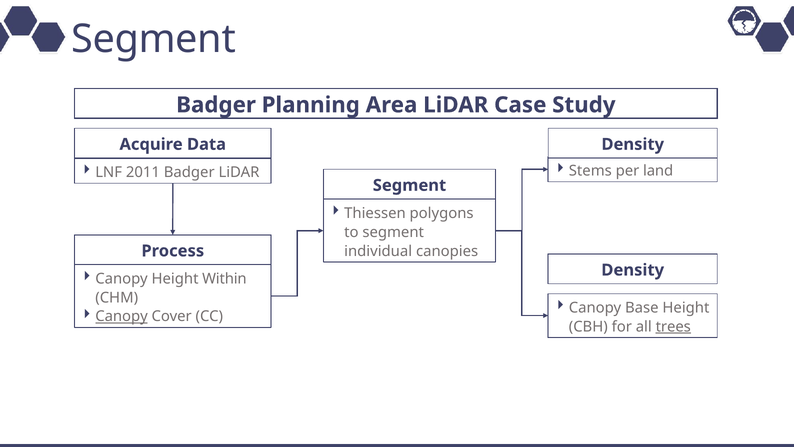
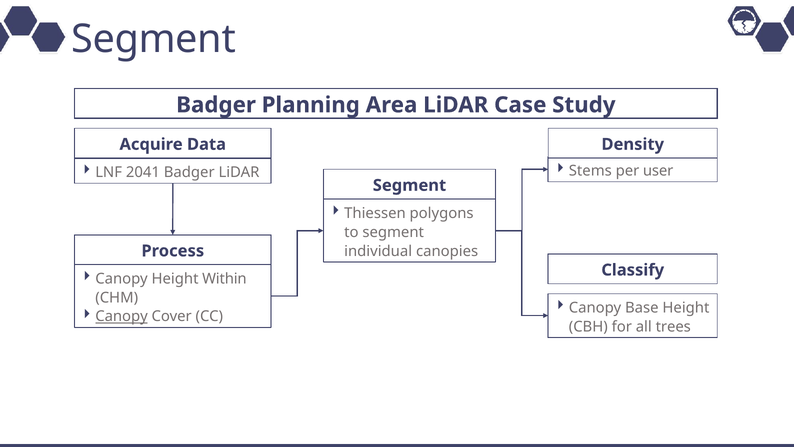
land: land -> user (658, 171)
2011: 2011 -> 2041 (143, 172)
Density: Density -> Classify (633, 270)
trees underline: present -> none (673, 326)
